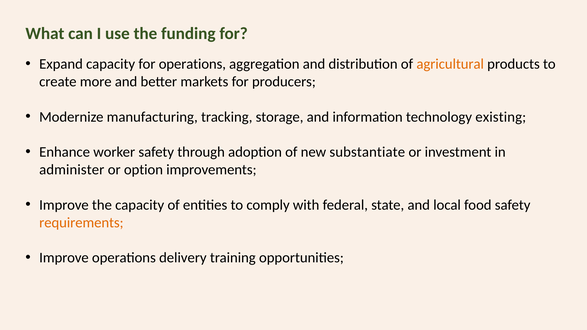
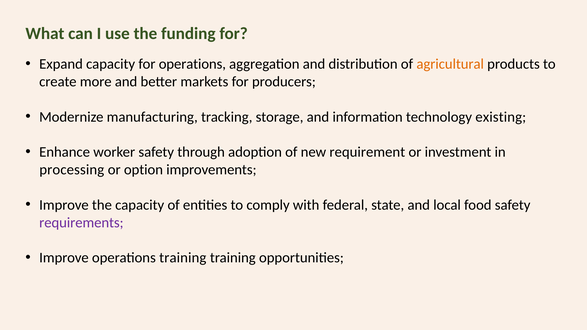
substantiate: substantiate -> requirement (367, 152)
administer: administer -> processing (72, 170)
requirements colour: orange -> purple (81, 223)
operations delivery: delivery -> training (183, 258)
